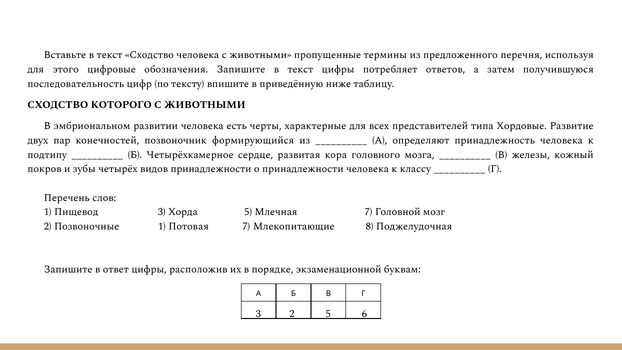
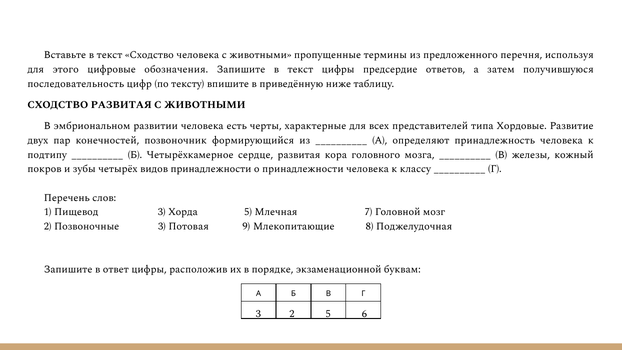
потребляет: потребляет -> предсердие (390, 69)
СХОДСТВО КОТОРОГО: КОТОРОГО -> РАЗВИТАЯ (121, 105)
Позвоночные 1: 1 -> 3 (162, 226)
Потовая 7: 7 -> 9 (246, 226)
